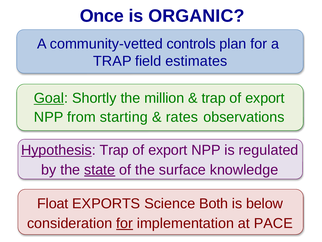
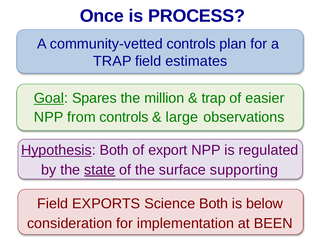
ORGANIC: ORGANIC -> PROCESS (197, 16)
Shortly: Shortly -> Spares (94, 98)
export: export -> easier (265, 98)
from starting: starting -> controls (124, 117)
rates: rates -> large (182, 117)
Hypothesis Trap: Trap -> Both (114, 150)
knowledge: knowledge -> supporting (244, 169)
Float: Float -> Field (53, 203)
for underline: present -> none (125, 223)
PACE: PACE -> BEEN (273, 223)
